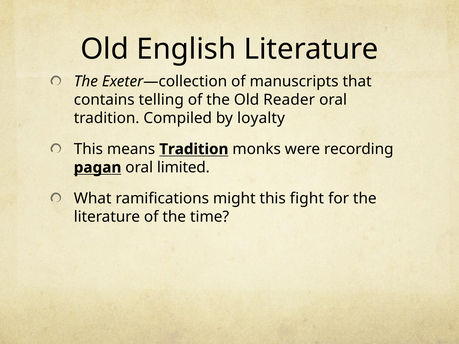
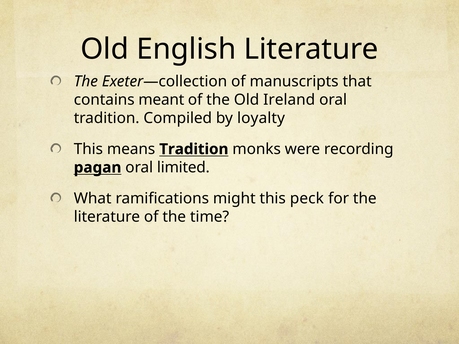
telling: telling -> meant (161, 100)
Reader: Reader -> Ireland (289, 100)
fight: fight -> peck (307, 199)
